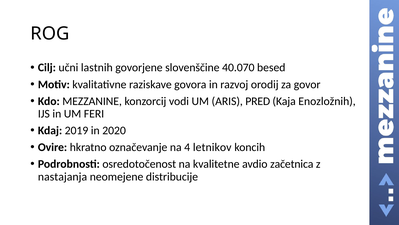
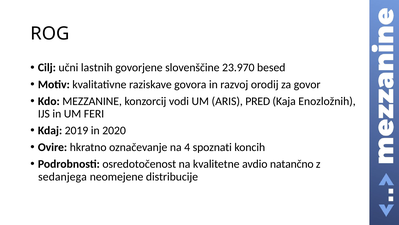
40.070: 40.070 -> 23.970 (238, 67)
letnikov: letnikov -> spoznati (212, 147)
začetnica: začetnica -> natančno (292, 164)
nastajanja: nastajanja -> sedanjega (62, 176)
